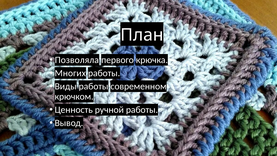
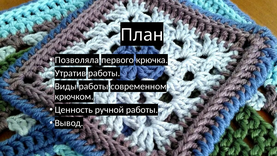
Многих: Многих -> Утратив (70, 73)
